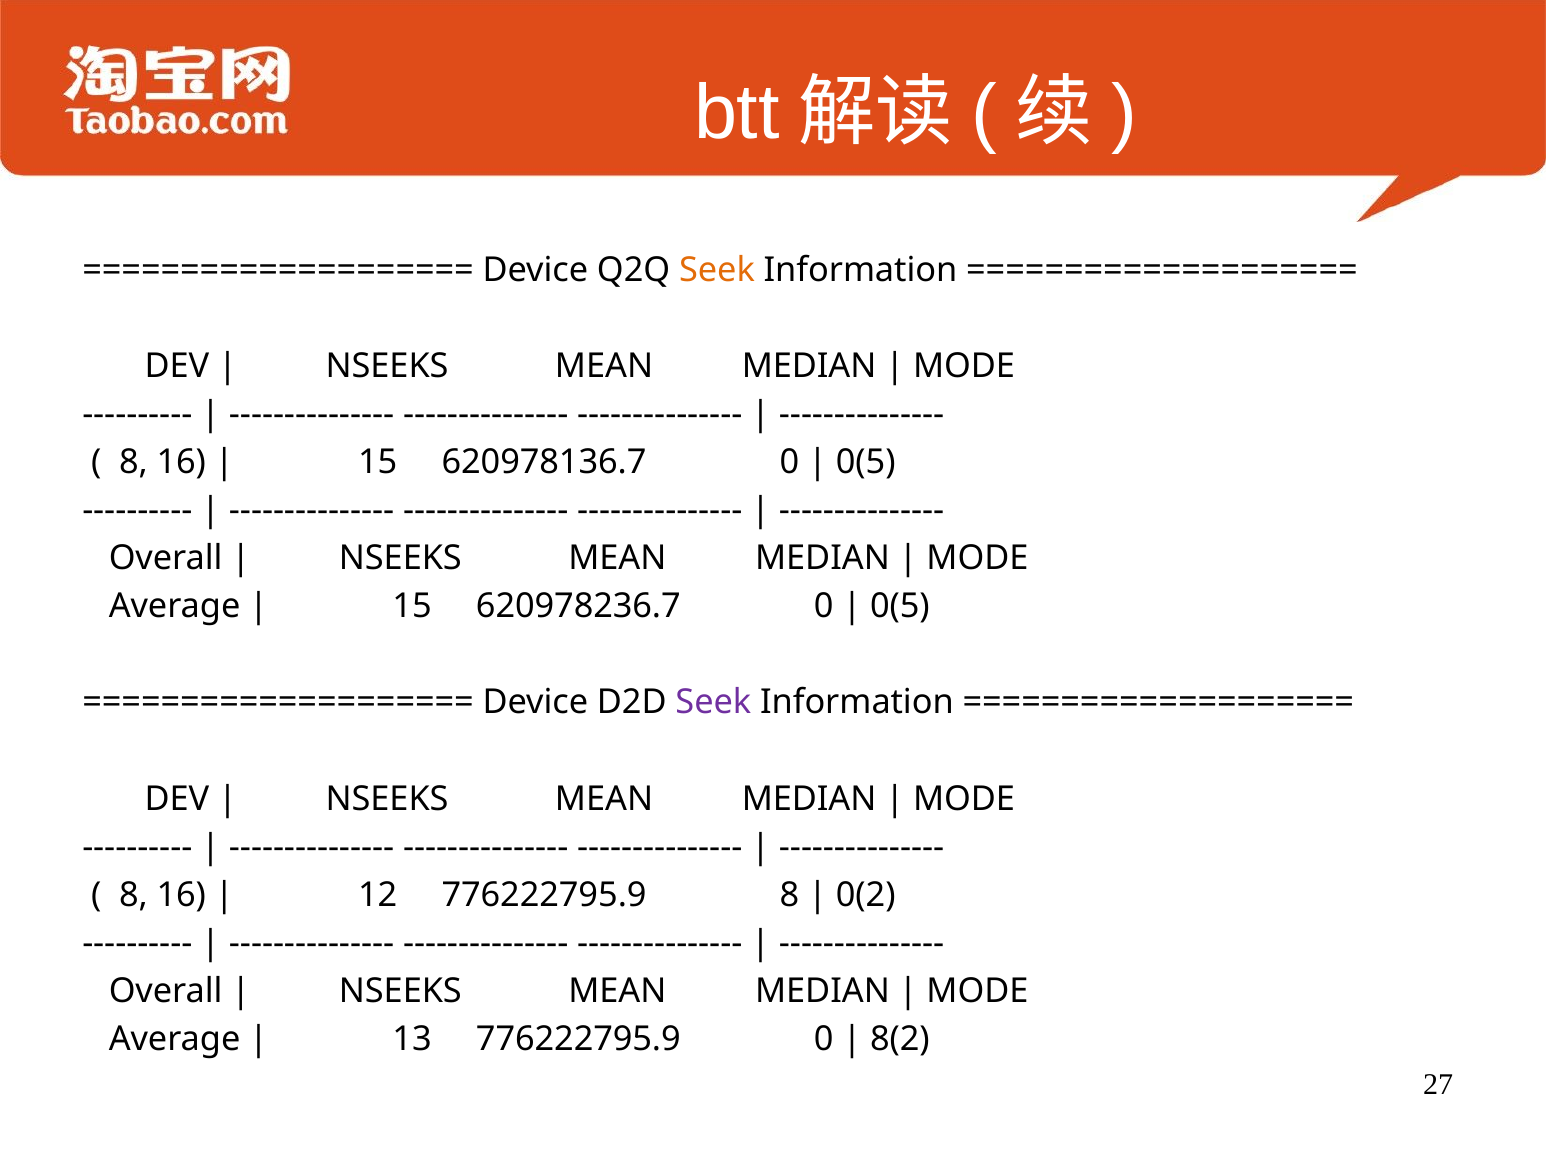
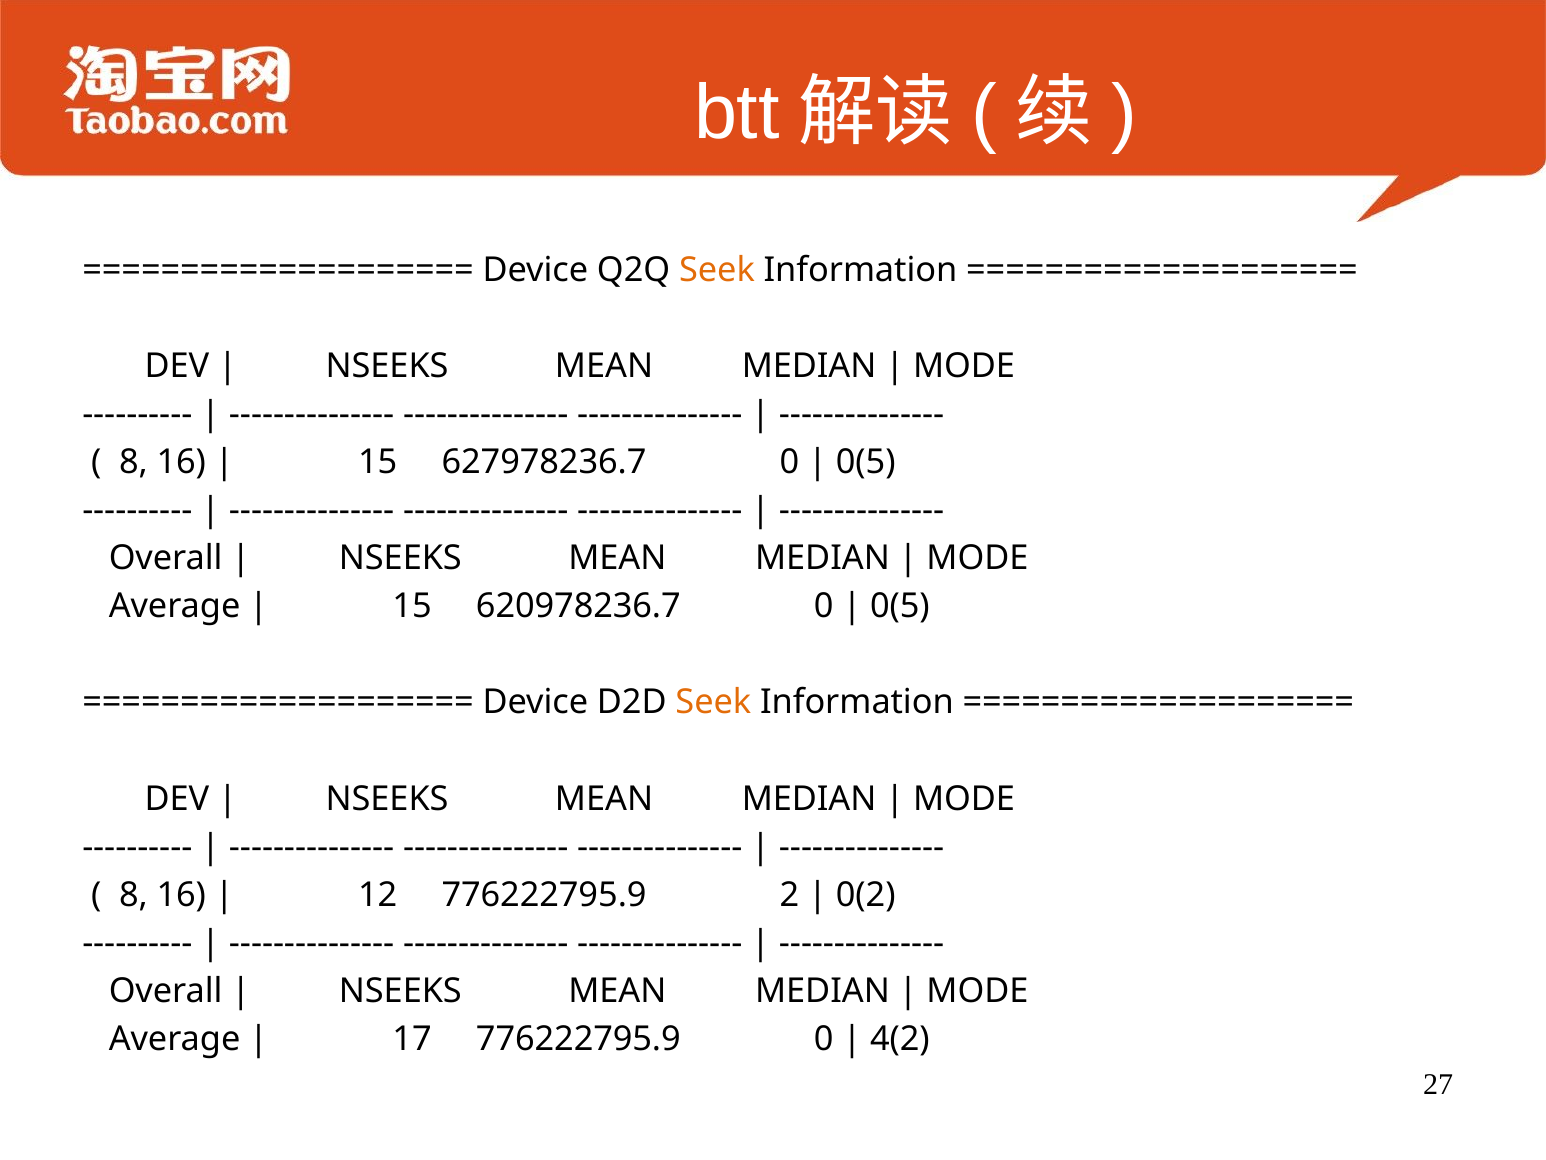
620978136.7: 620978136.7 -> 627978236.7 (544, 462)
Seek colour: purple -> orange (713, 702)
776222795.9 8: 8 -> 2 (789, 895)
13: 13 -> 17 (412, 1039)
8(2: 8(2 -> 4(2 (900, 1039)
